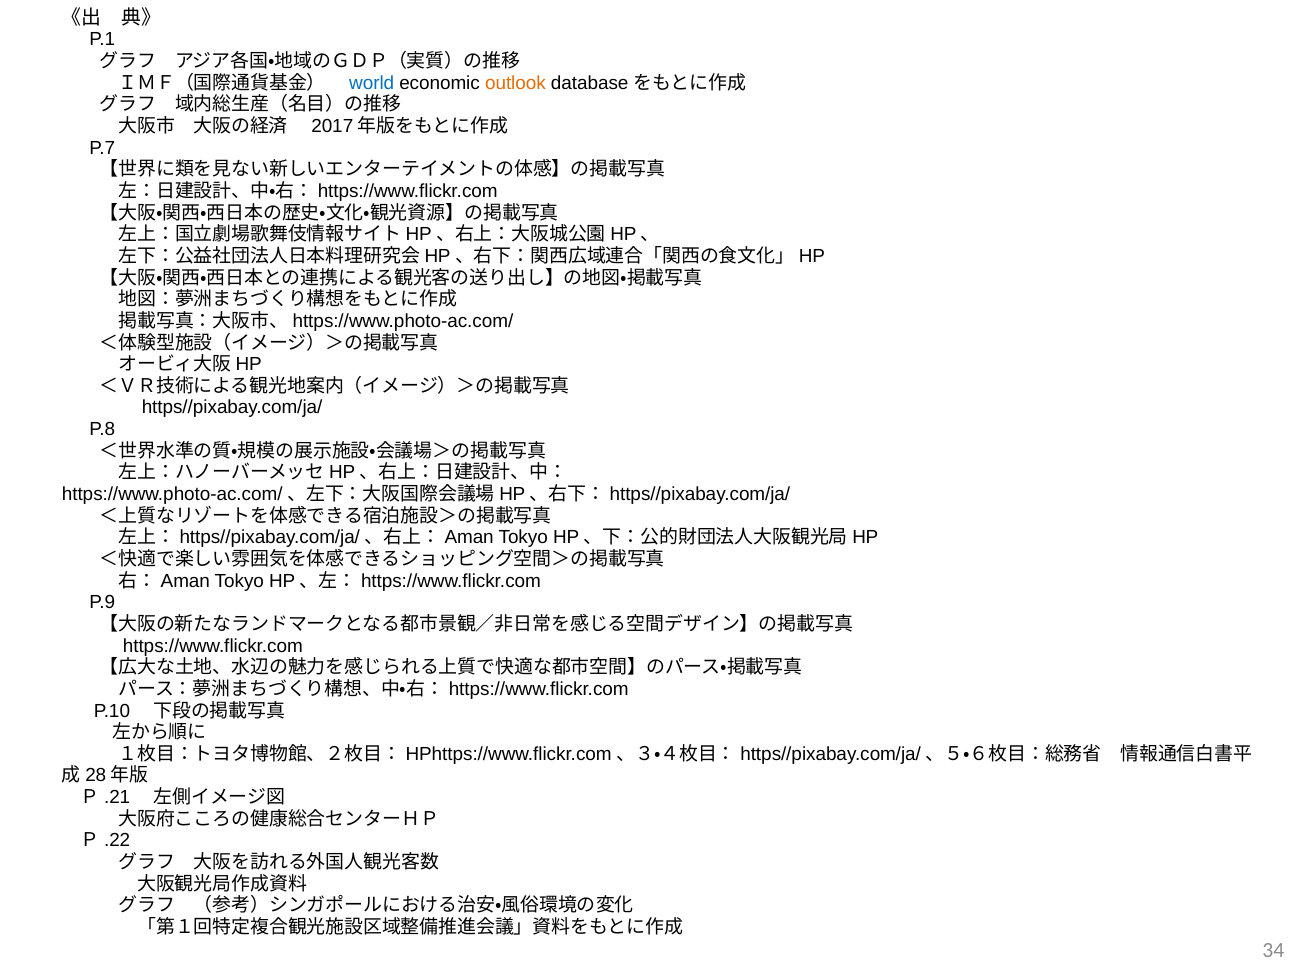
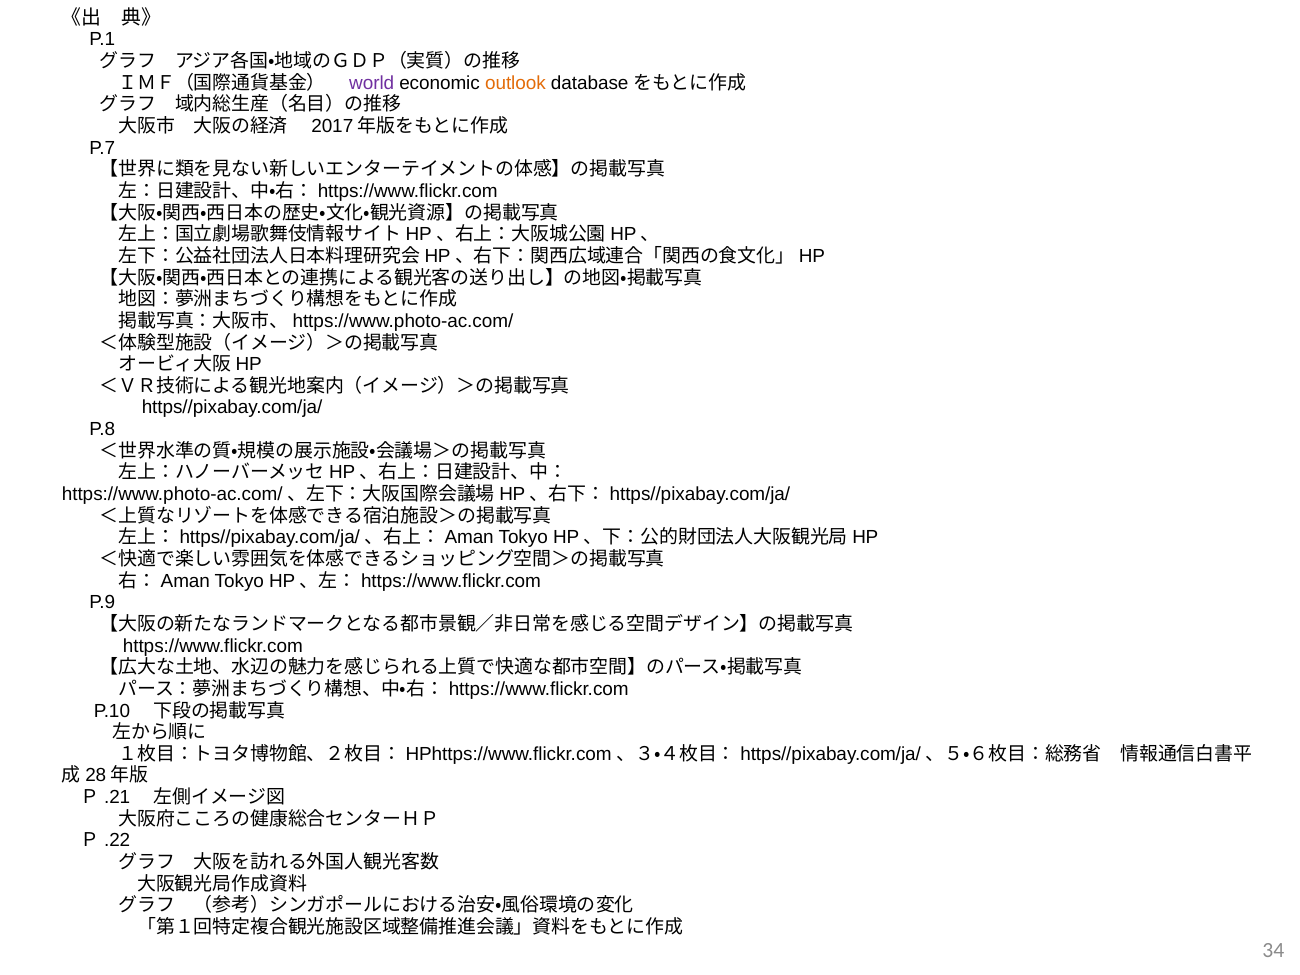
world colour: blue -> purple (372, 83)
